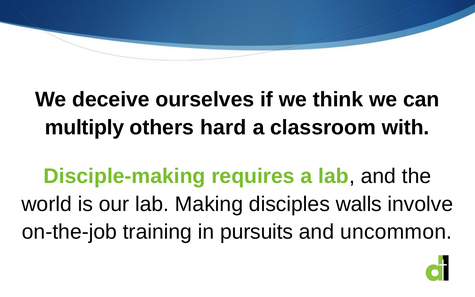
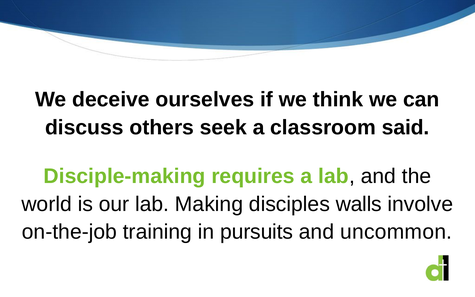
multiply: multiply -> discuss (84, 127)
hard: hard -> seek (223, 127)
with: with -> said (406, 127)
